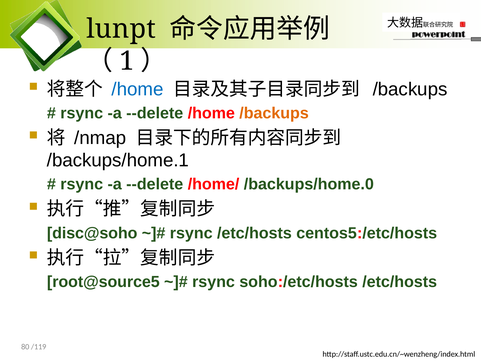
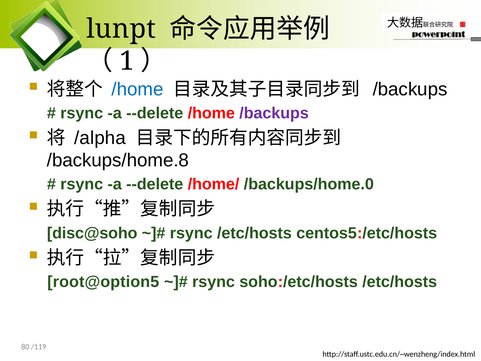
/backups colour: orange -> purple (274, 113)
/nmap: /nmap -> /alpha (100, 138)
/backups/home.1: /backups/home.1 -> /backups/home.8 (118, 160)
root@source5: root@source5 -> root@option5 (103, 282)
